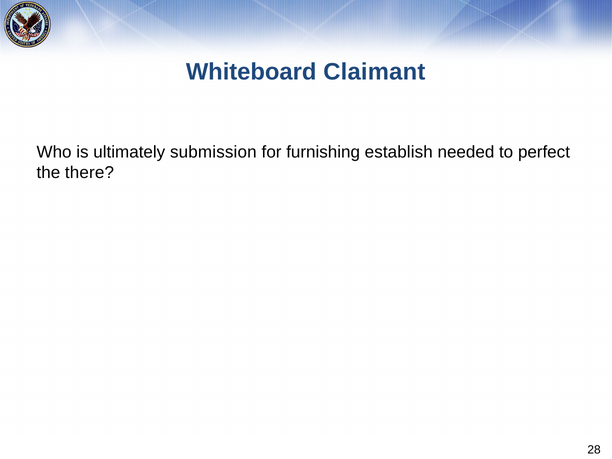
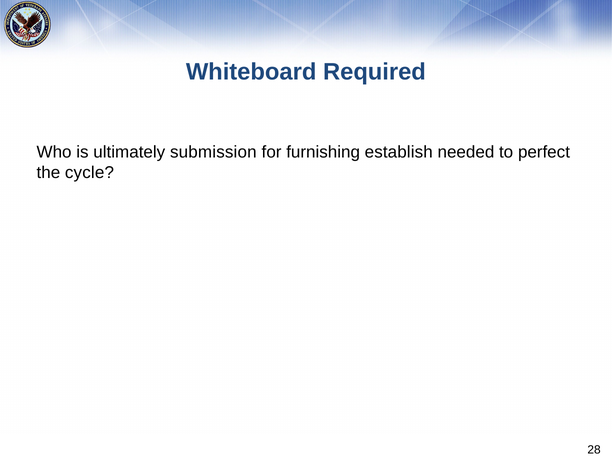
Claimant: Claimant -> Required (374, 72)
there: there -> cycle (89, 173)
